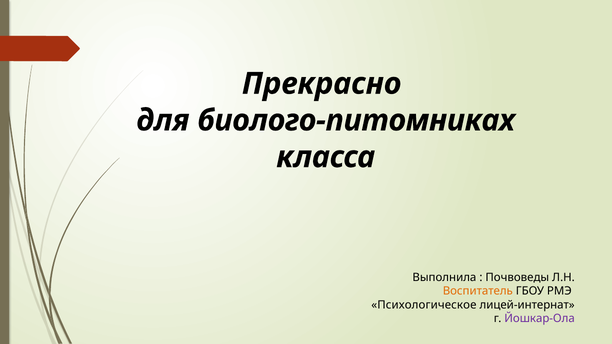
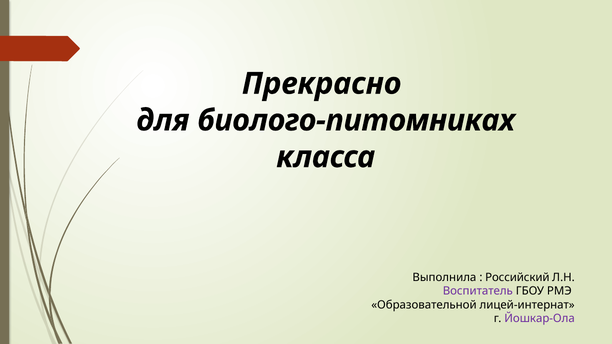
Почвоведы: Почвоведы -> Российский (517, 277)
Воспитатель colour: orange -> purple (478, 291)
Психологическое: Психологическое -> Образовательной (424, 305)
